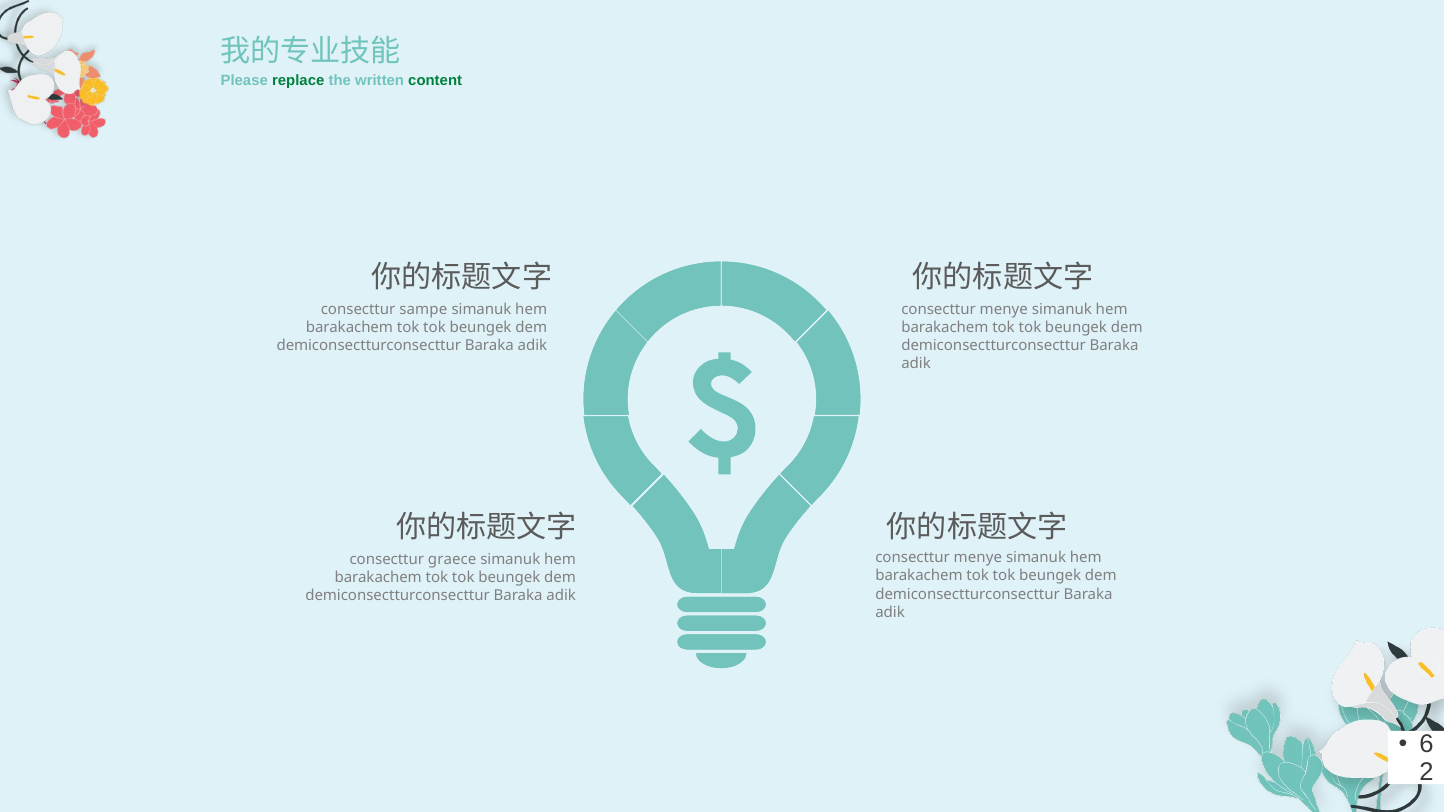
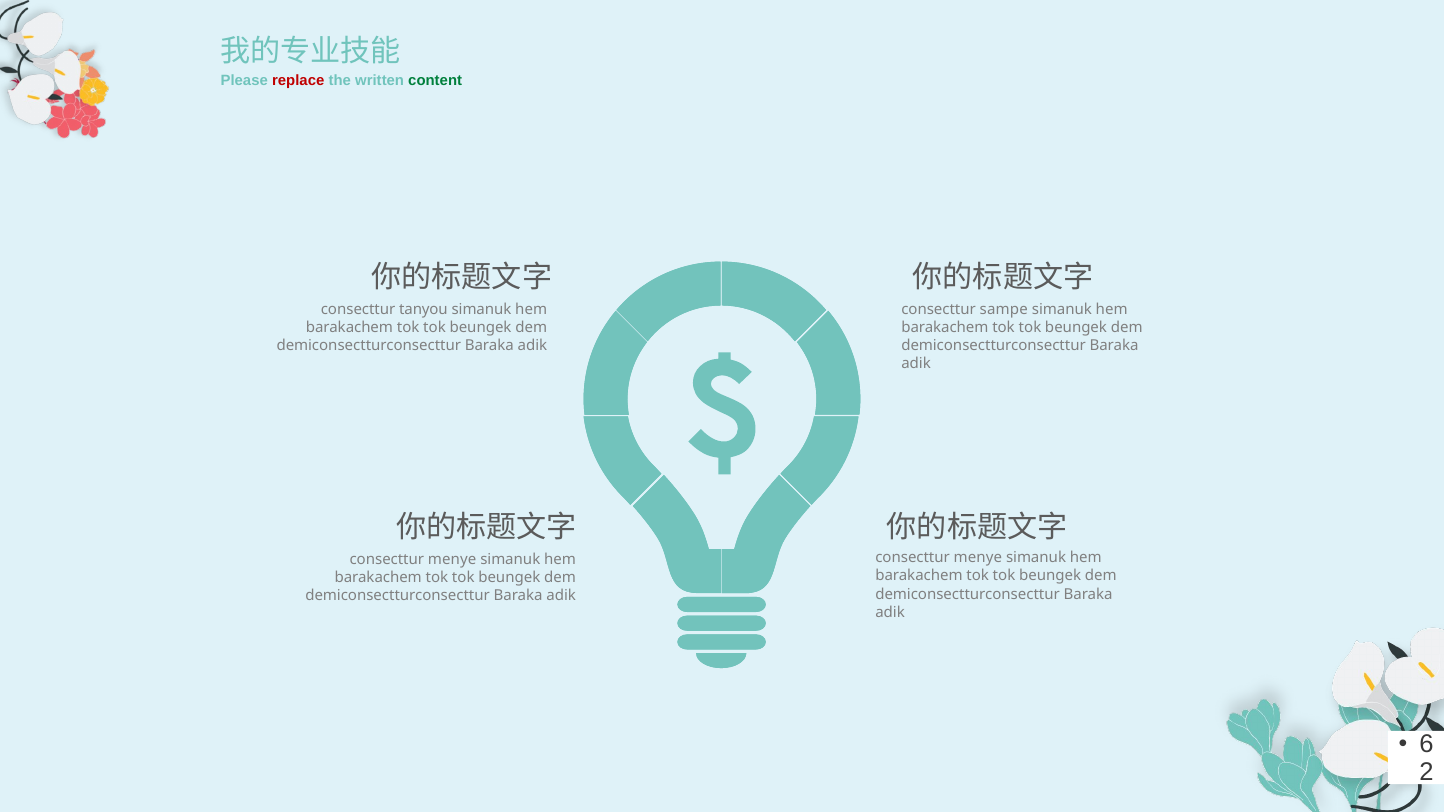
replace colour: green -> red (298, 80)
sampe: sampe -> tanyou (423, 309)
menye: menye -> sampe (1004, 309)
graece: graece -> menye (452, 559)
